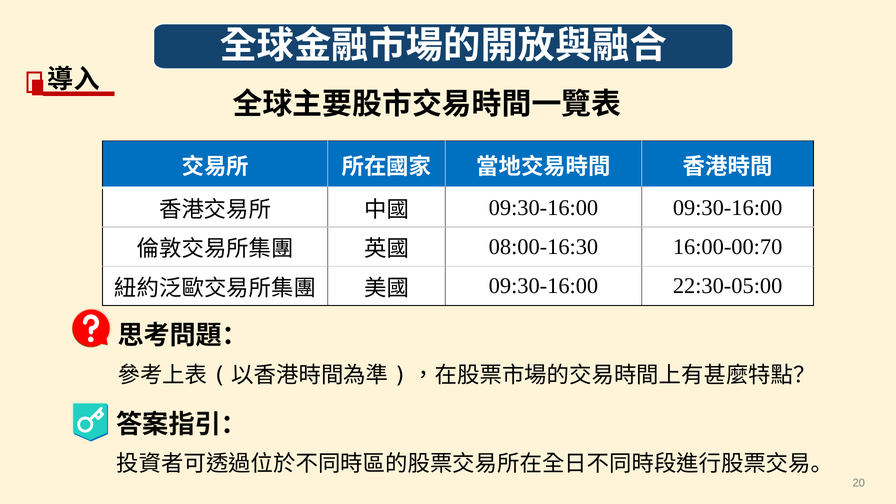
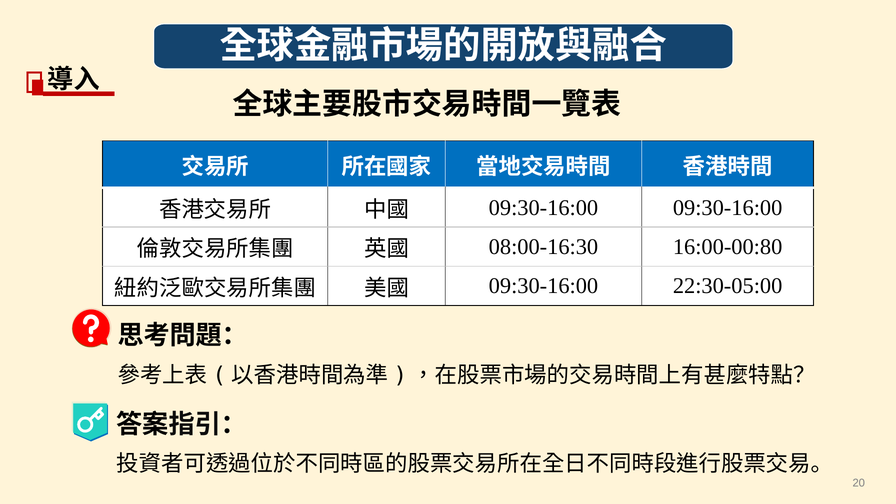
16:00-00:70: 16:00-00:70 -> 16:00-00:80 (728, 247)
